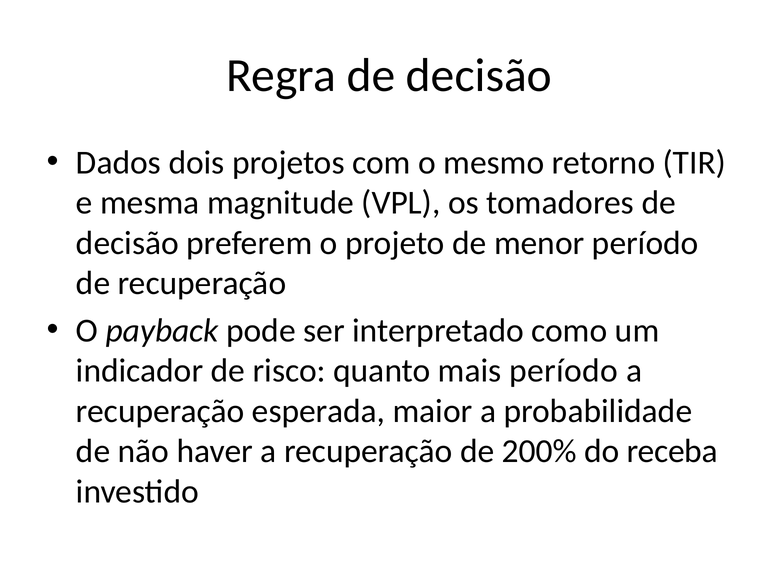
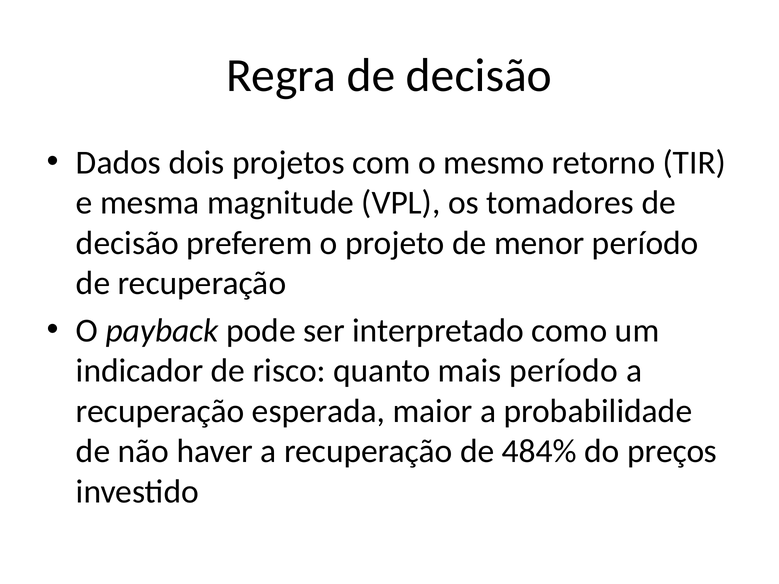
200%: 200% -> 484% (539, 452)
receba: receba -> preços (672, 452)
